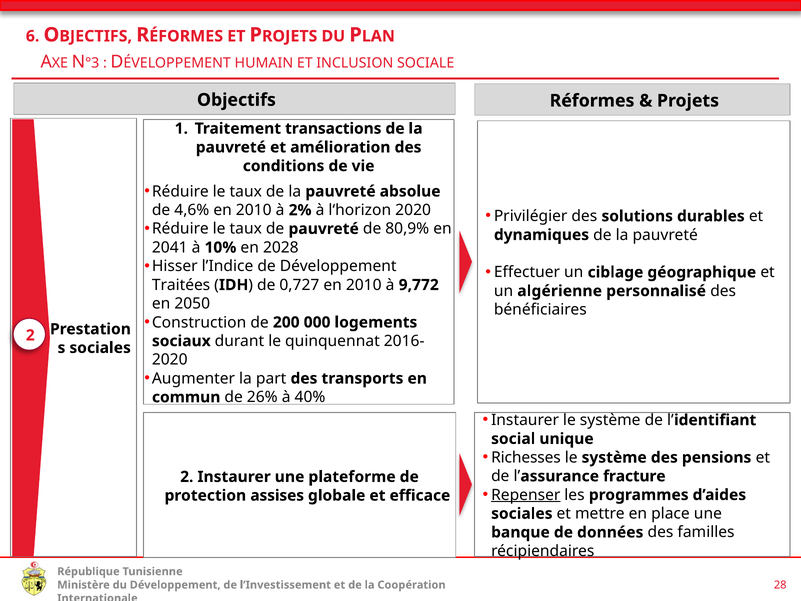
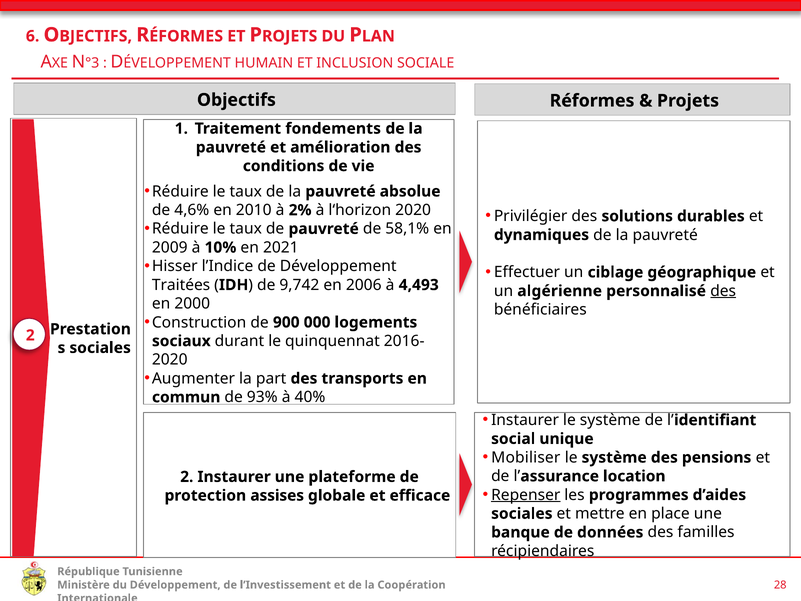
transactions: transactions -> fondements (333, 129)
80,9%: 80,9% -> 58,1% (407, 229)
2041: 2041 -> 2009 (170, 247)
2028: 2028 -> 2021 (281, 247)
0,727: 0,727 -> 9,742 (299, 285)
2010: 2010 -> 2006 (364, 285)
9,772: 9,772 -> 4,493 (419, 285)
des underline: none -> present (723, 291)
2050: 2050 -> 2000 (192, 304)
200: 200 -> 900 (286, 322)
26%: 26% -> 93% (262, 397)
Richesses: Richesses -> Mobiliser (526, 457)
fracture: fracture -> location (634, 476)
